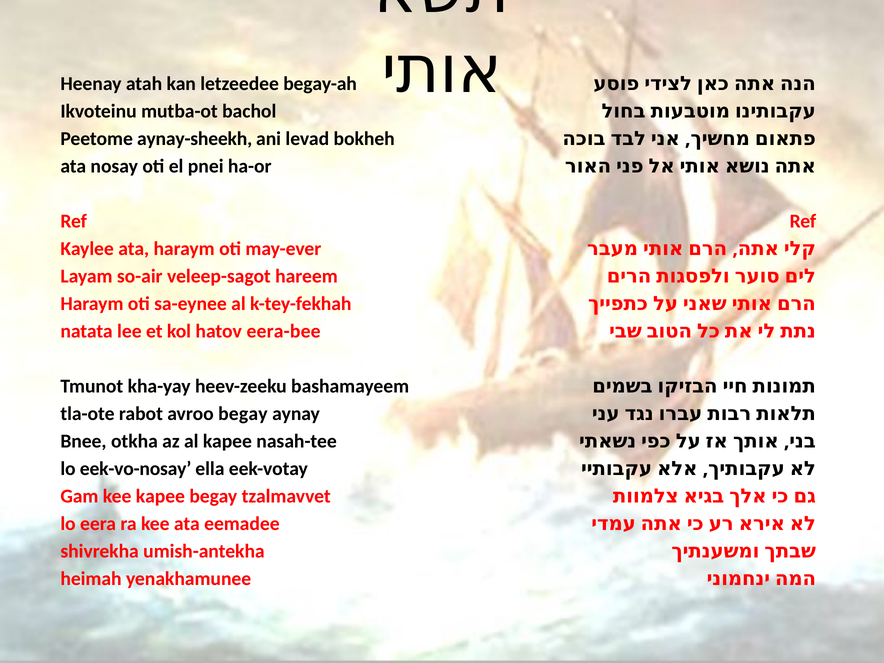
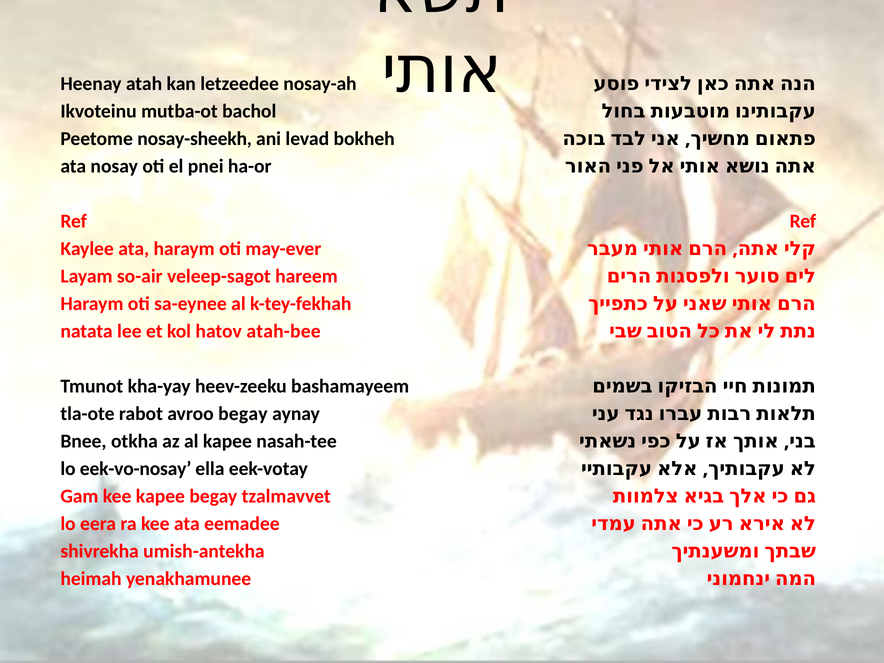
begay-ah: begay-ah -> nosay-ah (320, 84)
aynay-sheekh: aynay-sheekh -> nosay-sheekh (195, 139)
eera-bee: eera-bee -> atah-bee (284, 331)
